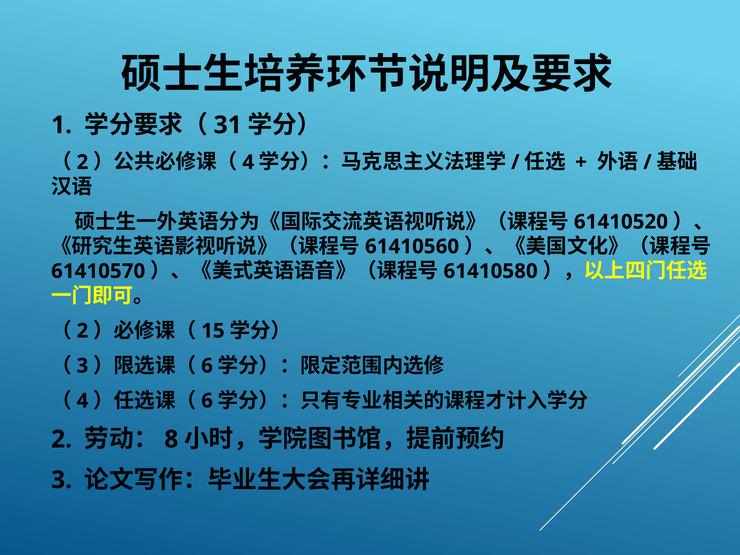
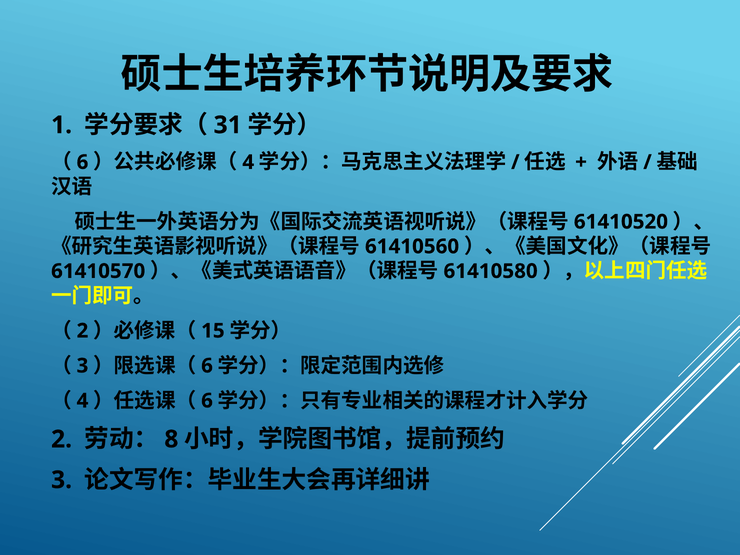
2: 2 -> 6 (82, 162)
